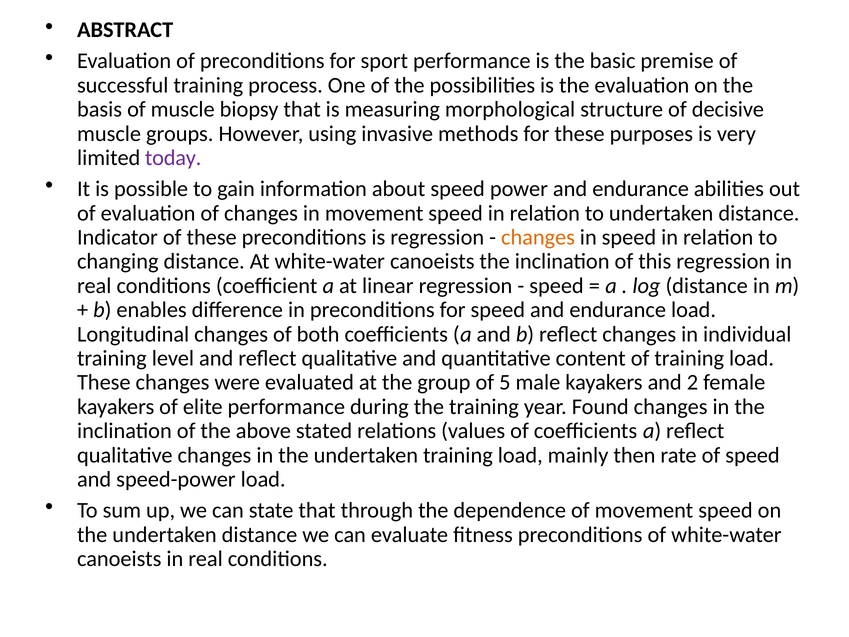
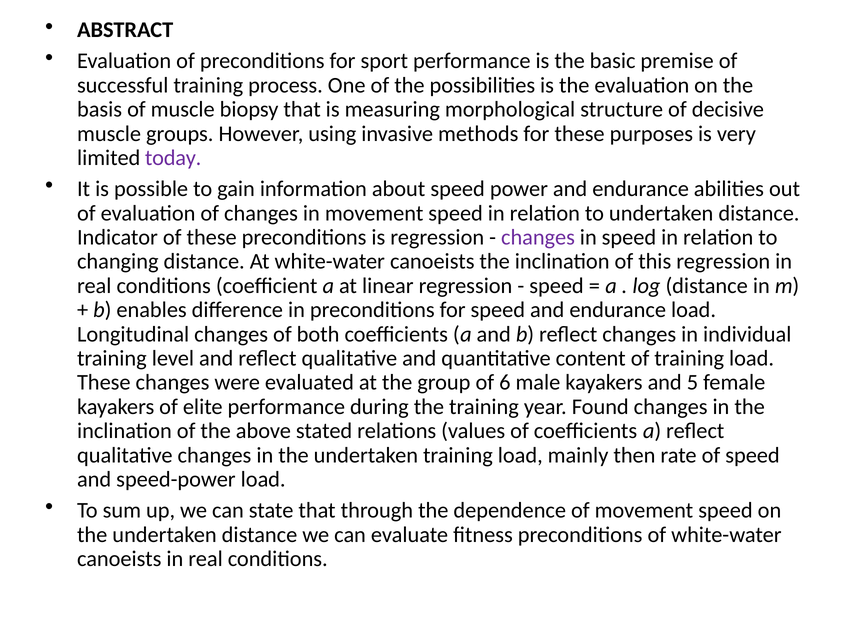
changes colour: orange -> purple (538, 237)
5: 5 -> 6 (505, 382)
2: 2 -> 5 (692, 382)
